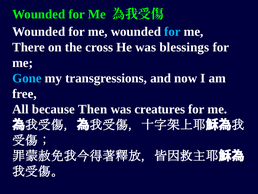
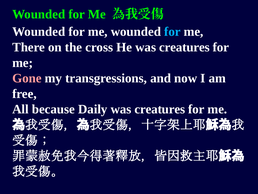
He was blessings: blessings -> creatures (184, 47)
Gone colour: light blue -> pink (27, 78)
Then: Then -> Daily (93, 109)
